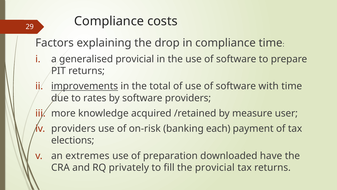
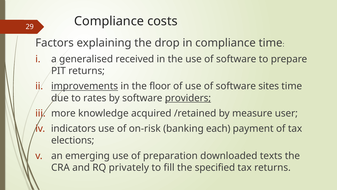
generalised provicial: provicial -> received (135, 59)
total: total -> floor (160, 86)
with: with -> sites (269, 86)
providers underline: none -> present (188, 98)
providers: providers -> indicators (73, 128)
extremes: extremes -> emerging (88, 155)
have: have -> texts (271, 155)
the provicial: provicial -> specified (215, 167)
